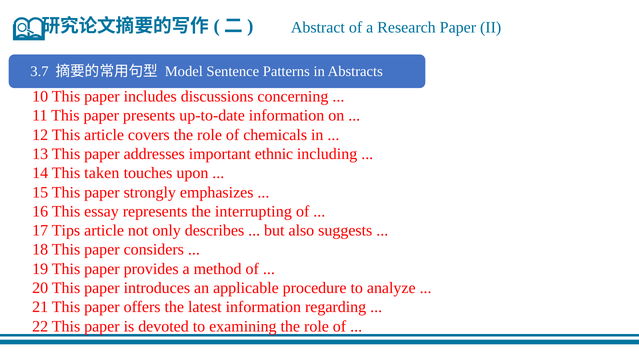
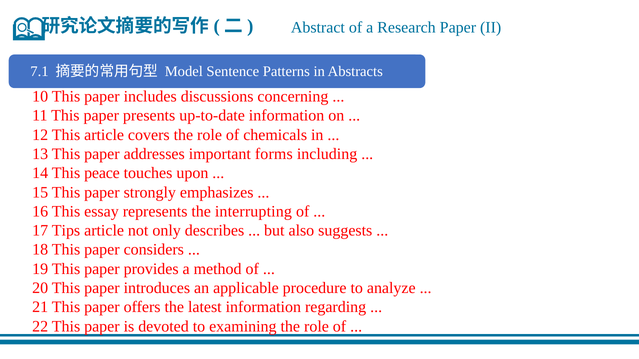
3.7: 3.7 -> 7.1 (39, 71)
ethnic: ethnic -> forms (274, 154)
taken: taken -> peace (102, 173)
